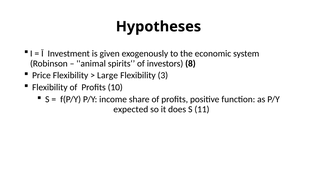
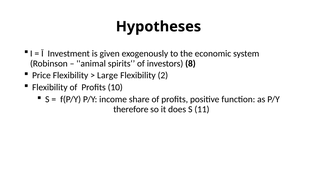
3: 3 -> 2 (163, 76)
expected: expected -> therefore (131, 109)
